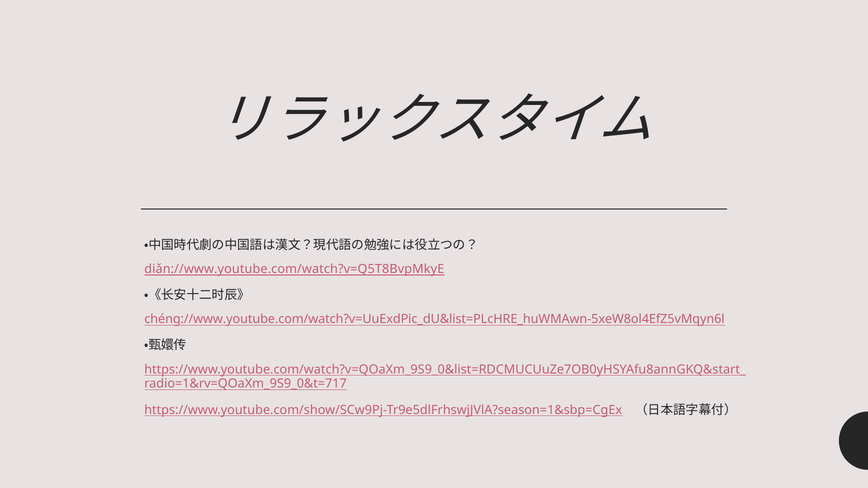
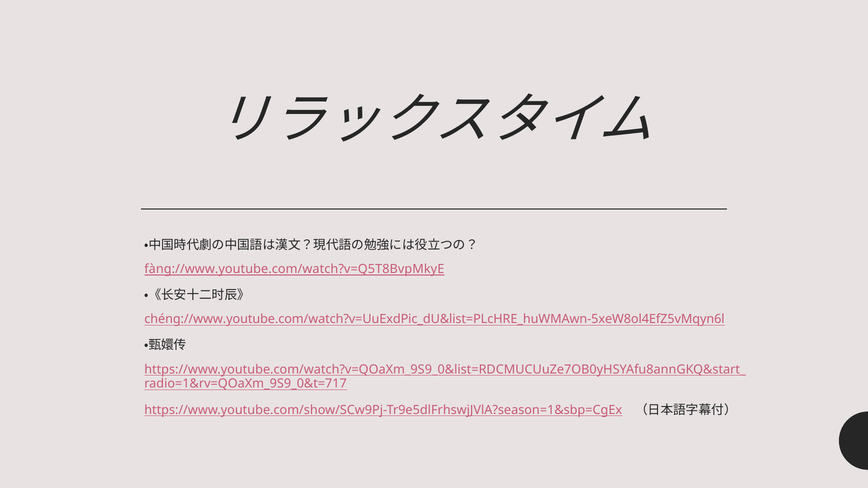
diǎn://www.youtube.com/watch?v=Q5T8BvpMkyE: diǎn://www.youtube.com/watch?v=Q5T8BvpMkyE -> fàng://www.youtube.com/watch?v=Q5T8BvpMkyE (294, 269)
